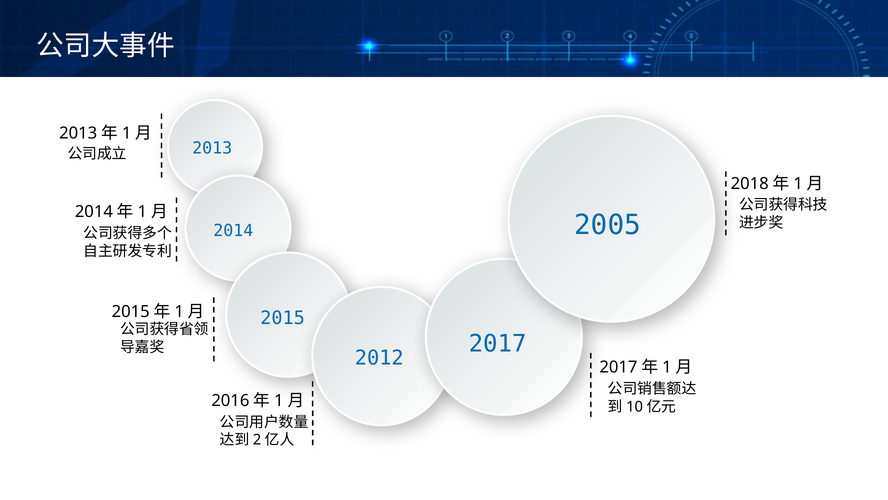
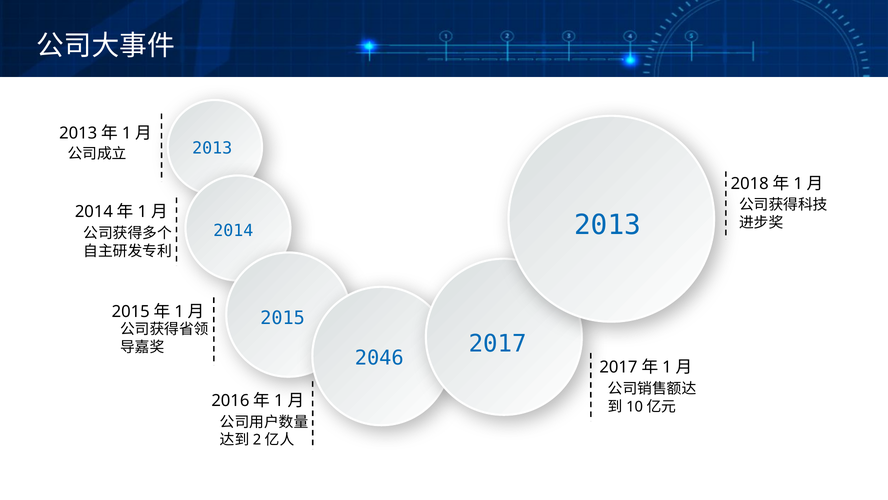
2005: 2005 -> 2013 (608, 225)
2012: 2012 -> 2046 (379, 358)
